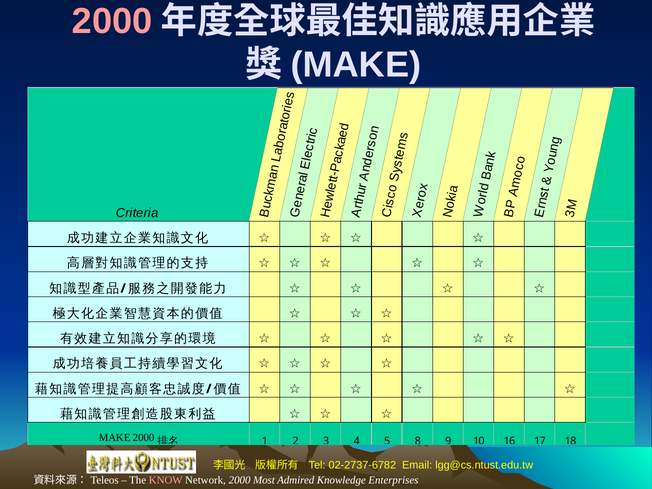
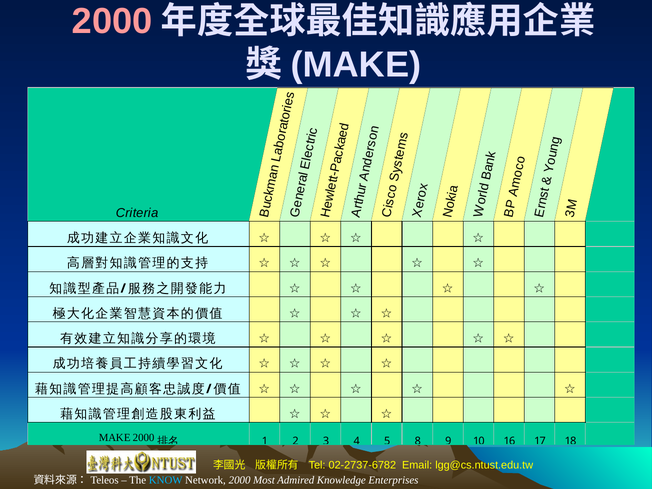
KNOW colour: pink -> light blue (166, 480)
